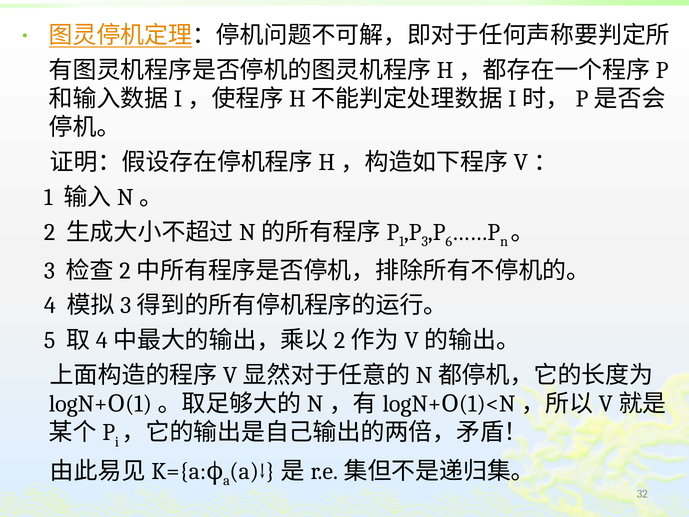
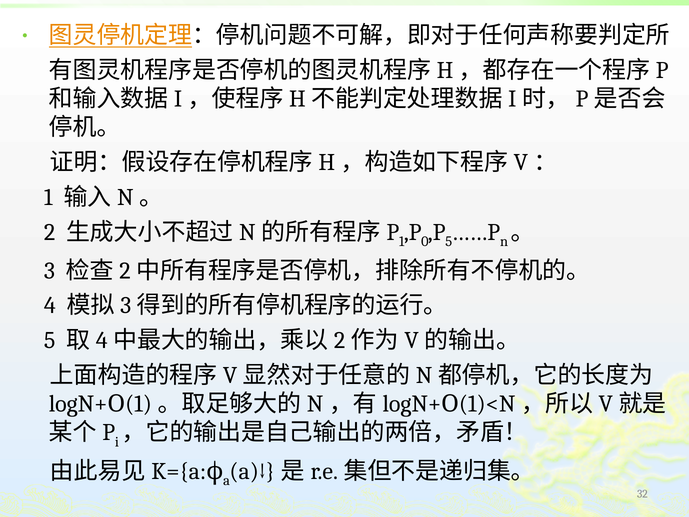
3: 3 -> 0 (425, 241)
6: 6 -> 5 (449, 241)
